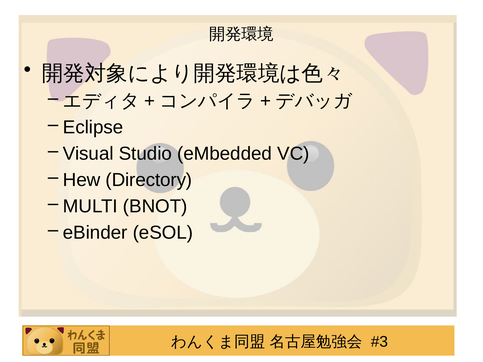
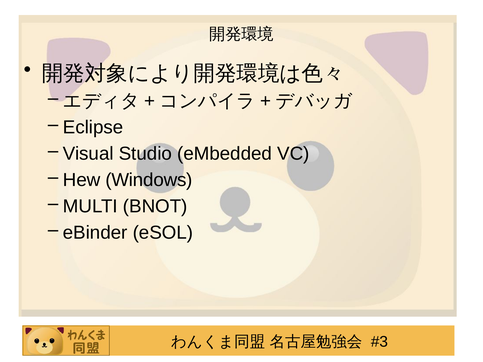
Directory: Directory -> Windows (149, 180)
